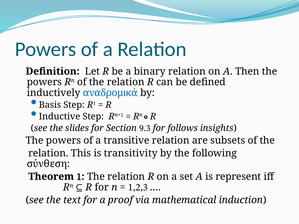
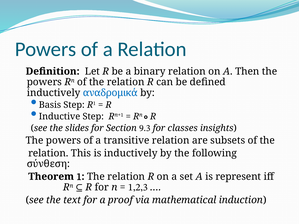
follows: follows -> classes (183, 128)
is transitivity: transitivity -> inductively (131, 153)
